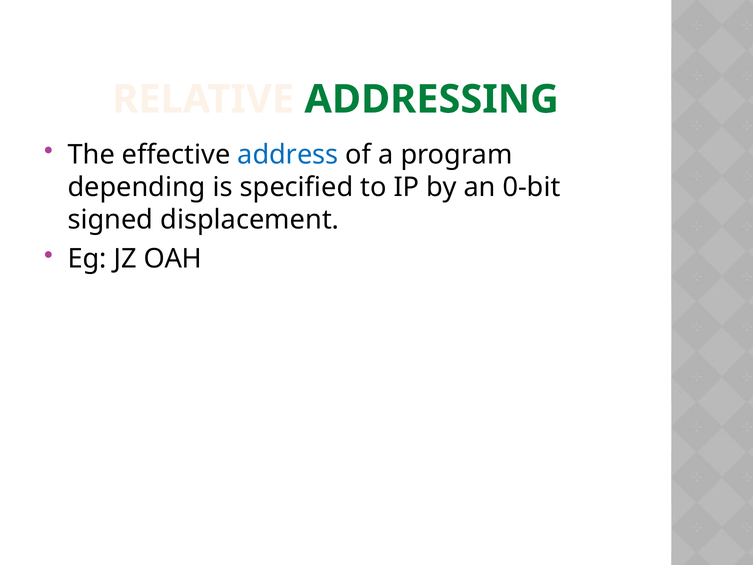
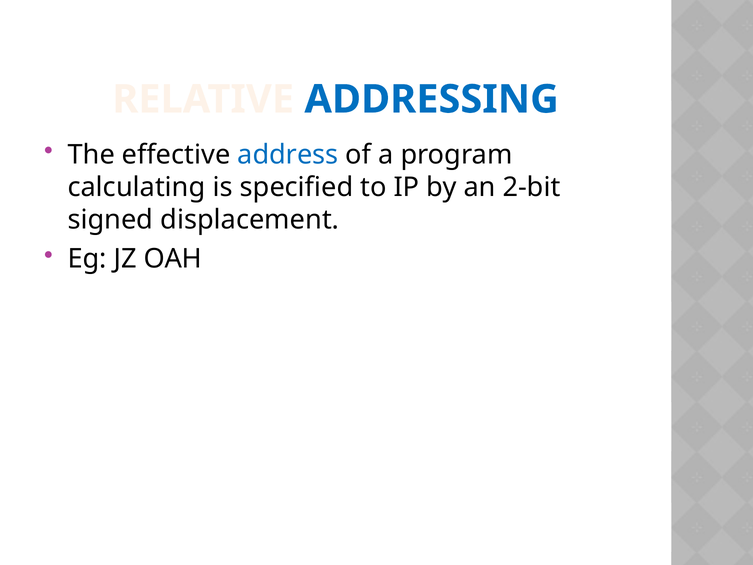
ADDRESSING colour: green -> blue (432, 99)
depending: depending -> calculating (137, 187)
0-bit: 0-bit -> 2-bit (532, 187)
